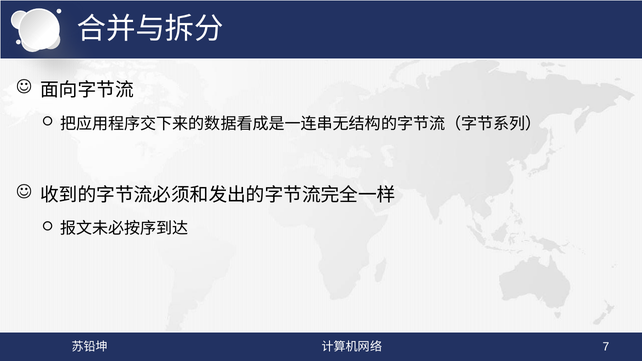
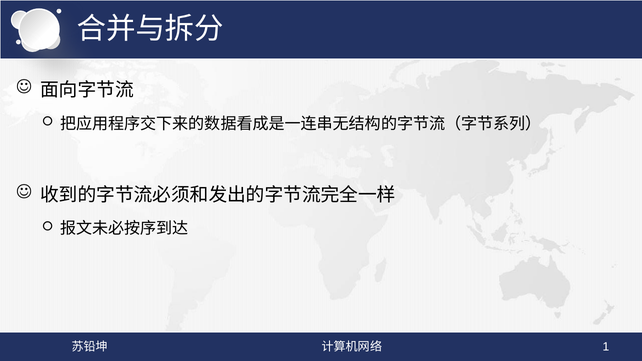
7: 7 -> 1 (606, 347)
